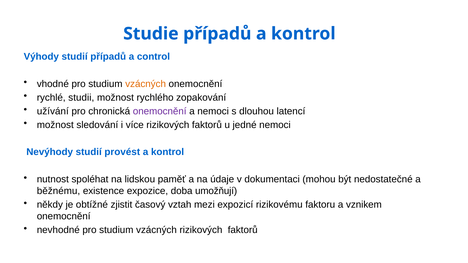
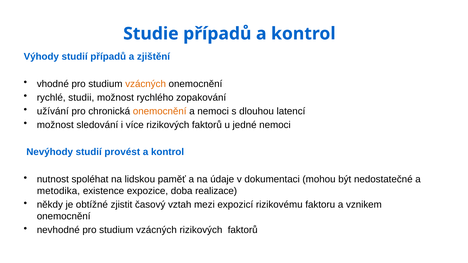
control: control -> zjištění (153, 57)
onemocnění colour: purple -> orange (160, 111)
běžnému: běžnému -> metodika (58, 191)
umožňují: umožňují -> realizace (216, 191)
